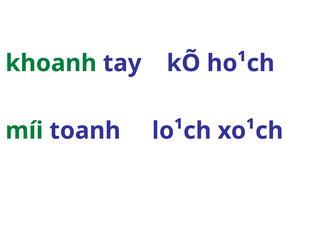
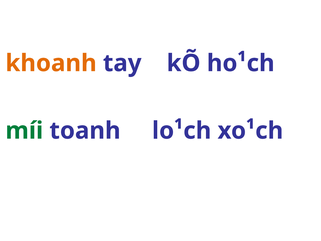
khoanh colour: green -> orange (51, 63)
